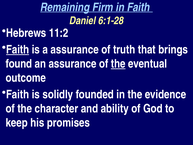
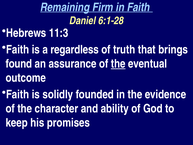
11:2: 11:2 -> 11:3 (59, 33)
Faith underline: present -> none (18, 49)
a assurance: assurance -> regardless (75, 49)
